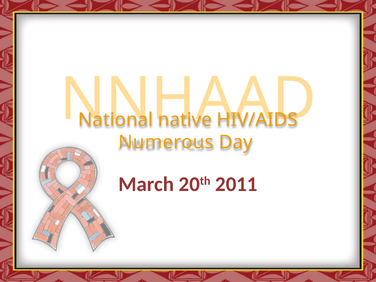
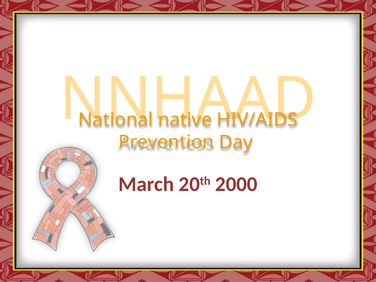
Numerous: Numerous -> Prevention (166, 142)
2011: 2011 -> 2000 (236, 184)
